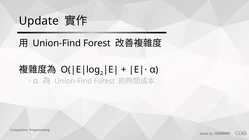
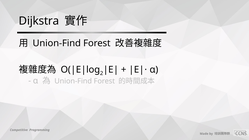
Update: Update -> Dijkstra (39, 21)
